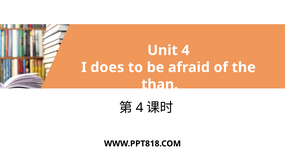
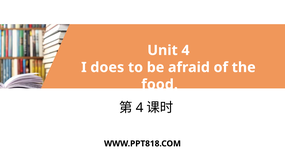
than: than -> food (160, 85)
